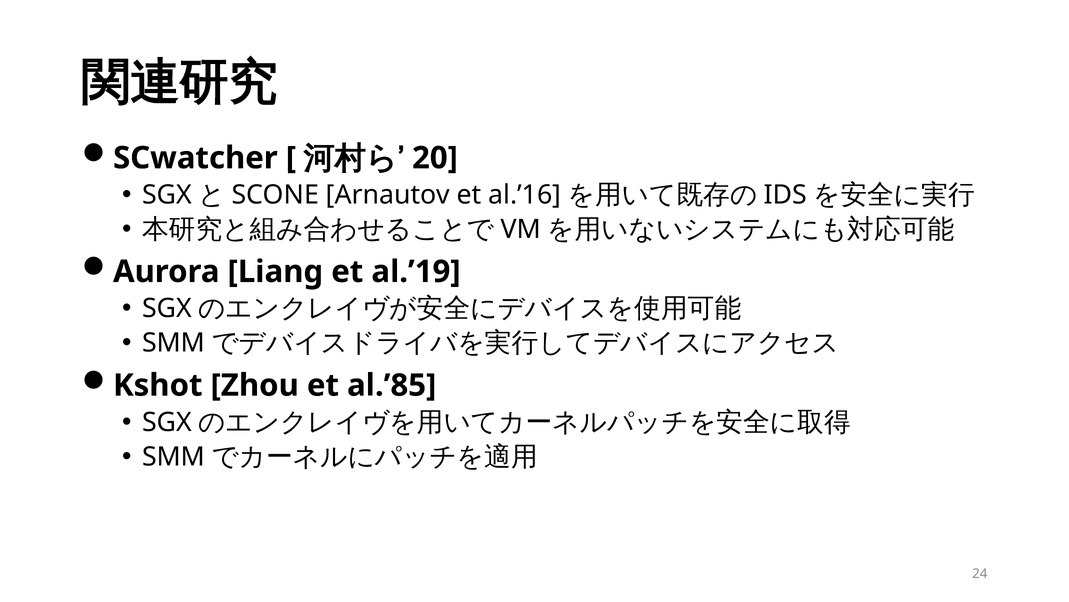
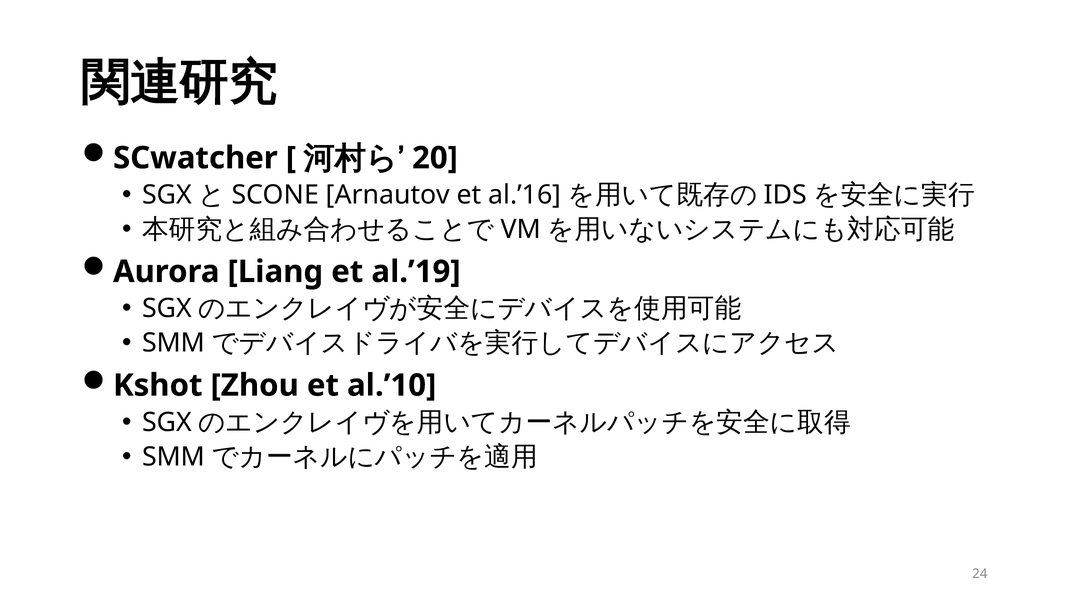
al.’85: al.’85 -> al.’10 (392, 385)
